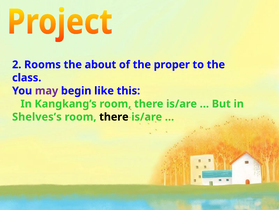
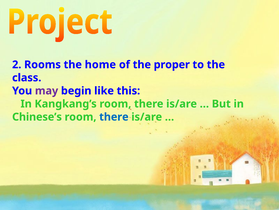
about: about -> home (100, 64)
Shelves’s: Shelves’s -> Chinese’s (37, 117)
there colour: black -> blue (114, 117)
